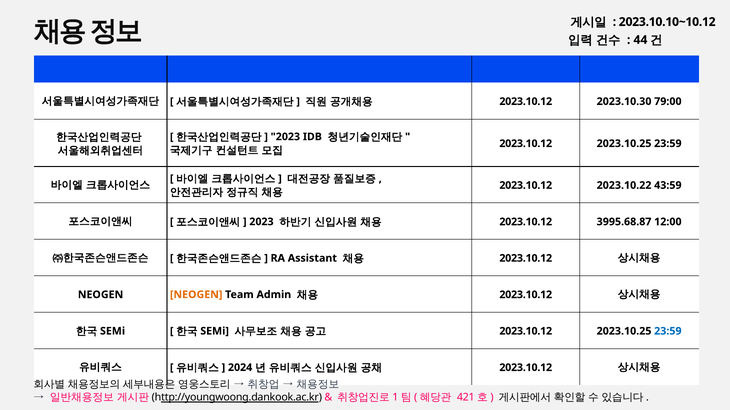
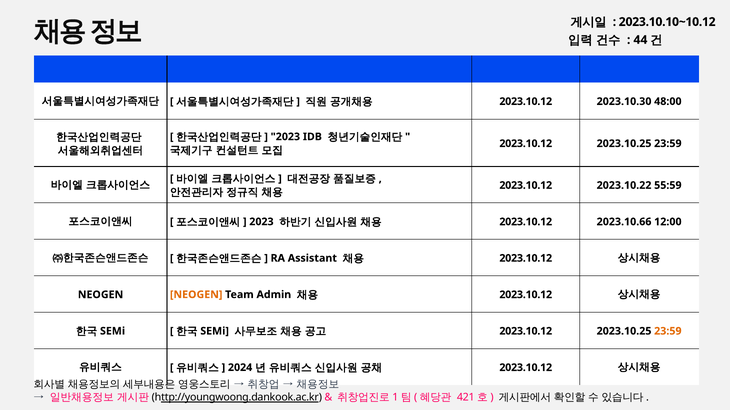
79:00: 79:00 -> 48:00 (668, 102)
43:59: 43:59 -> 55:59 (668, 186)
3995.68.87: 3995.68.87 -> 2023.10.66 (624, 222)
23:59 colour: blue -> orange (668, 332)
